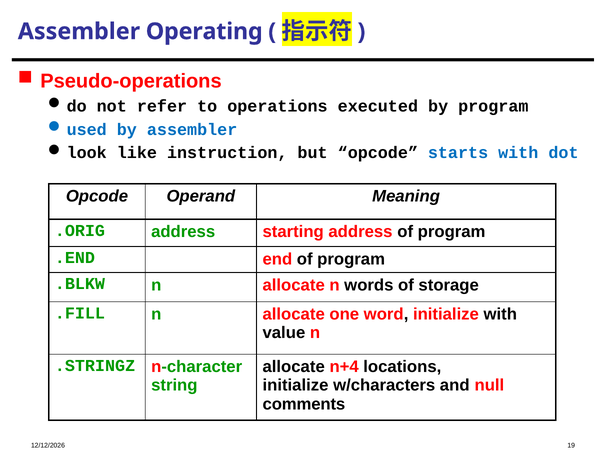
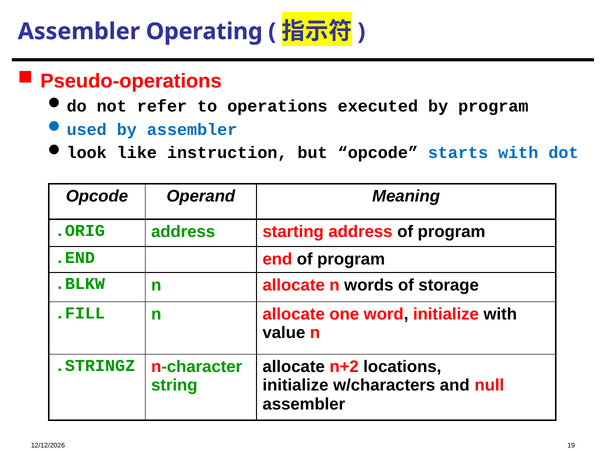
n+4: n+4 -> n+2 (344, 367)
comments: comments -> assembler (304, 404)
